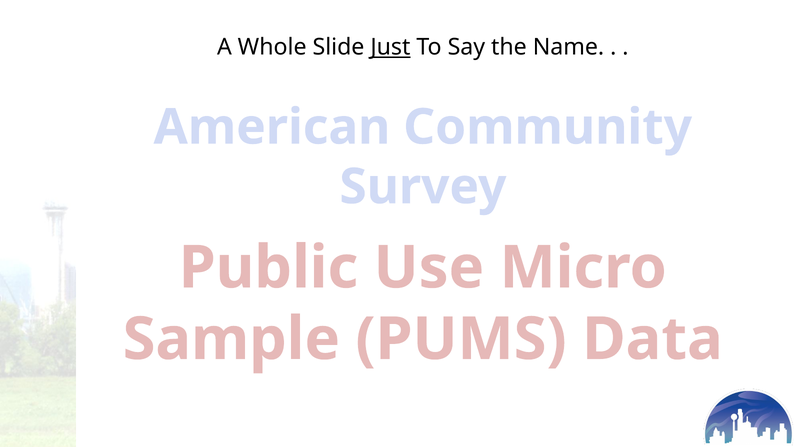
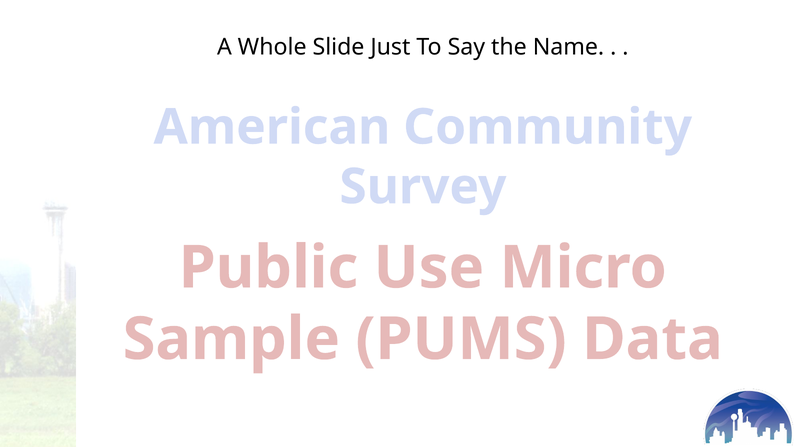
Just underline: present -> none (390, 47)
